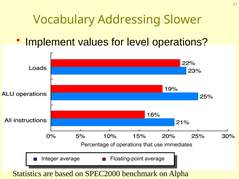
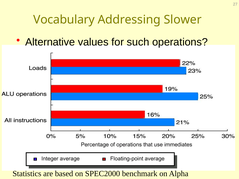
Implement: Implement -> Alternative (50, 42)
level: level -> such (138, 42)
